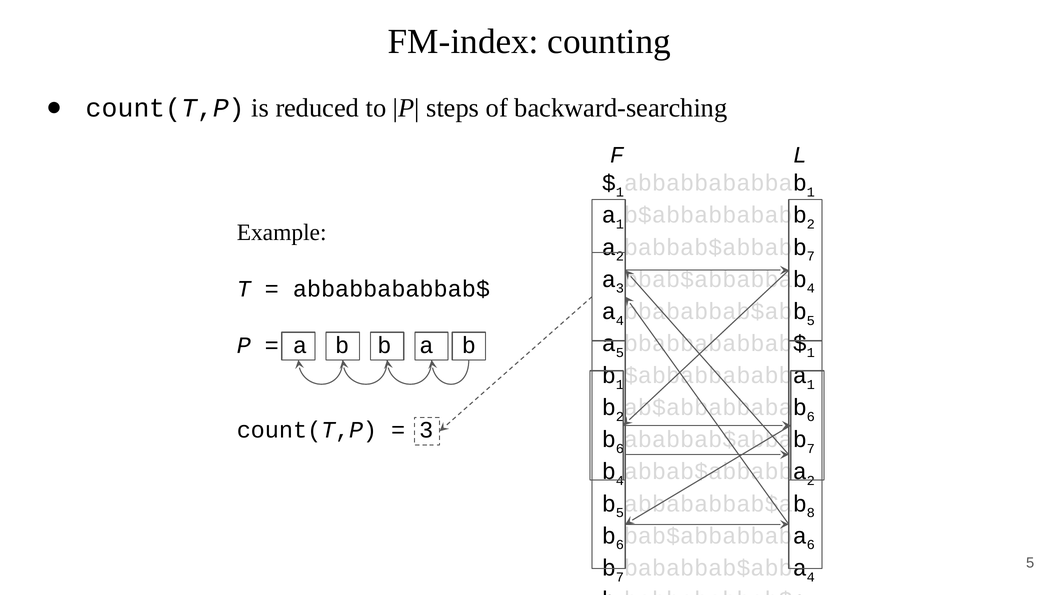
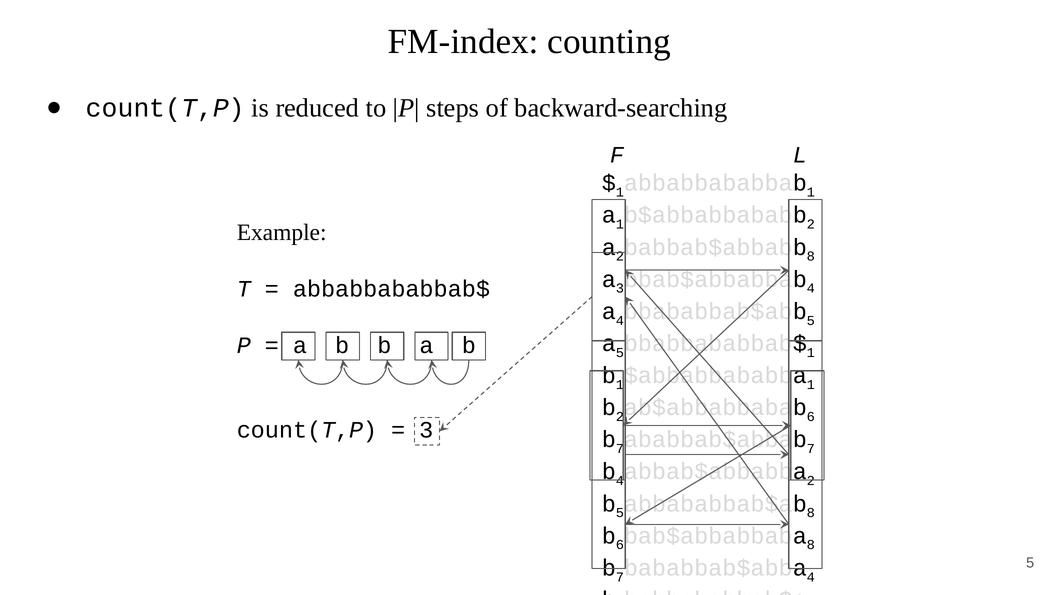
7: 7 -> 8 (811, 257)
6: 6 -> 7 (620, 449)
6: 6 -> 8 (811, 546)
